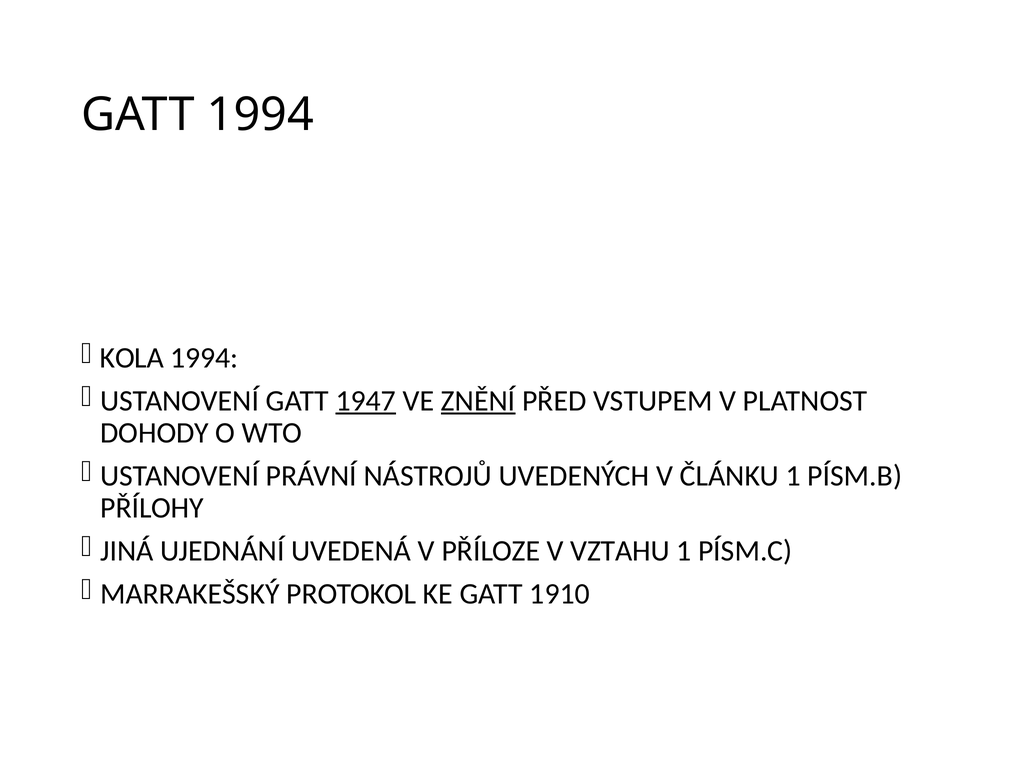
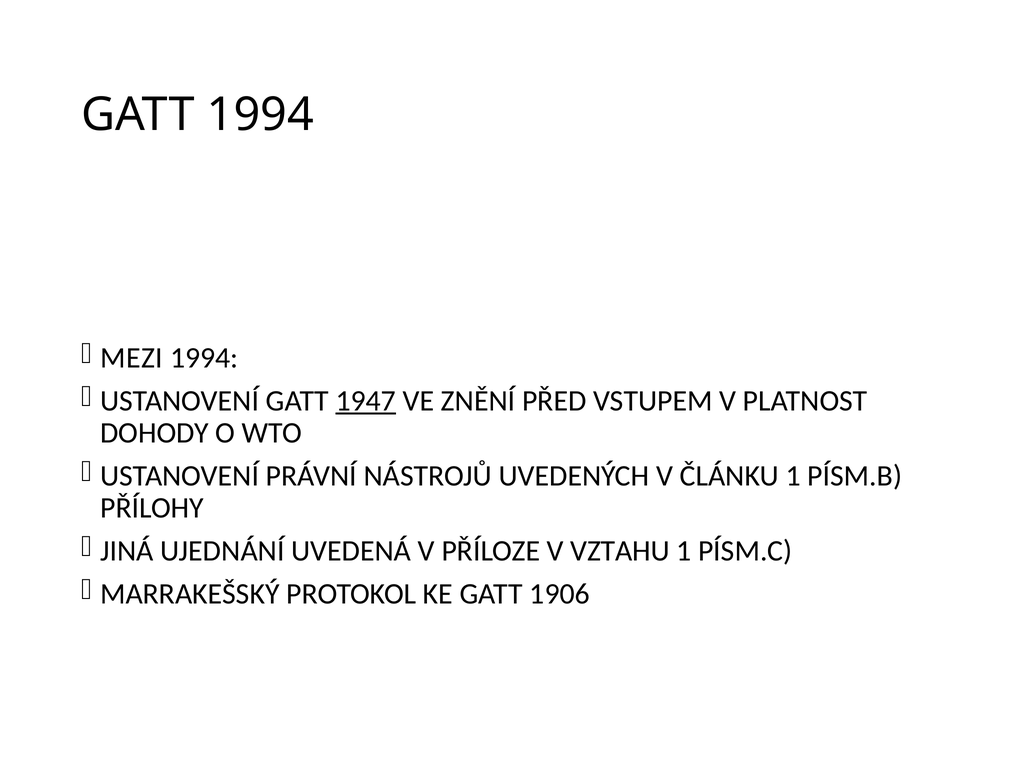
KOLA: KOLA -> MEZI (132, 358)
ZNĚNÍ underline: present -> none (478, 400)
1910: 1910 -> 1906 (560, 593)
